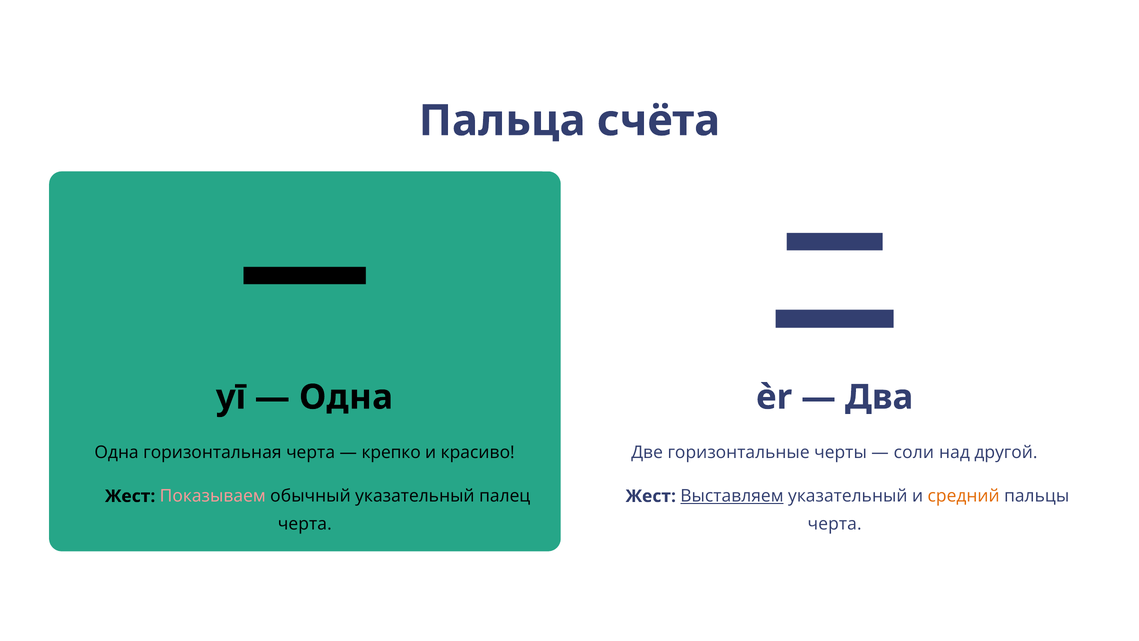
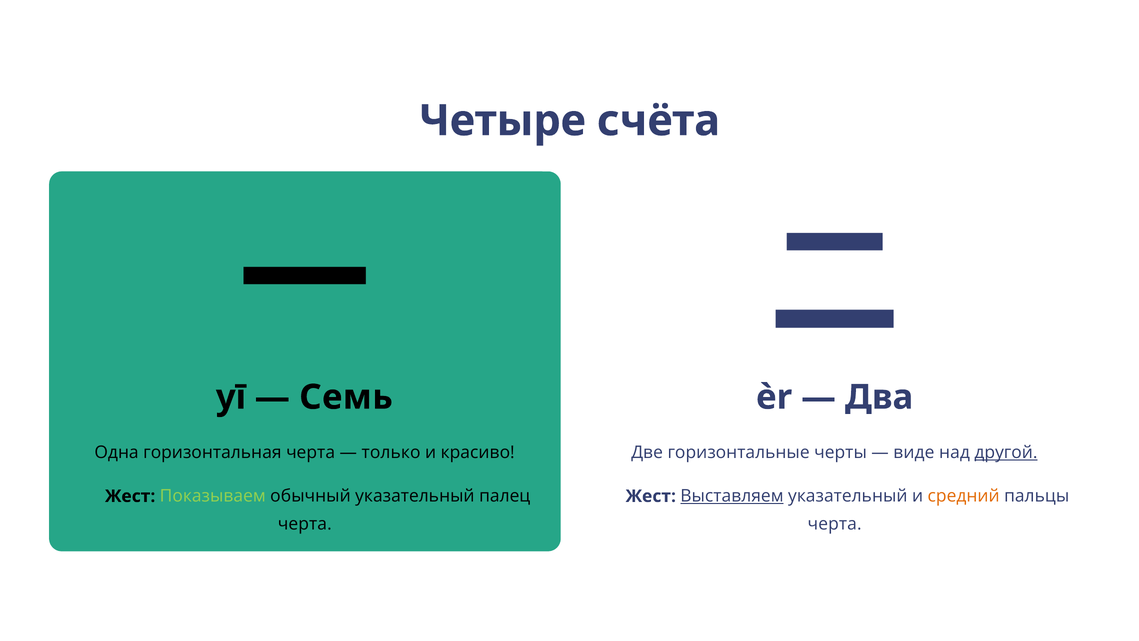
Пальца: Пальца -> Четыре (502, 121)
Одна: Одна -> Семь (346, 397)
крепко: крепко -> только (391, 452)
соли: соли -> виде (914, 452)
другой underline: none -> present (1006, 452)
Показываем colour: pink -> light green (213, 496)
